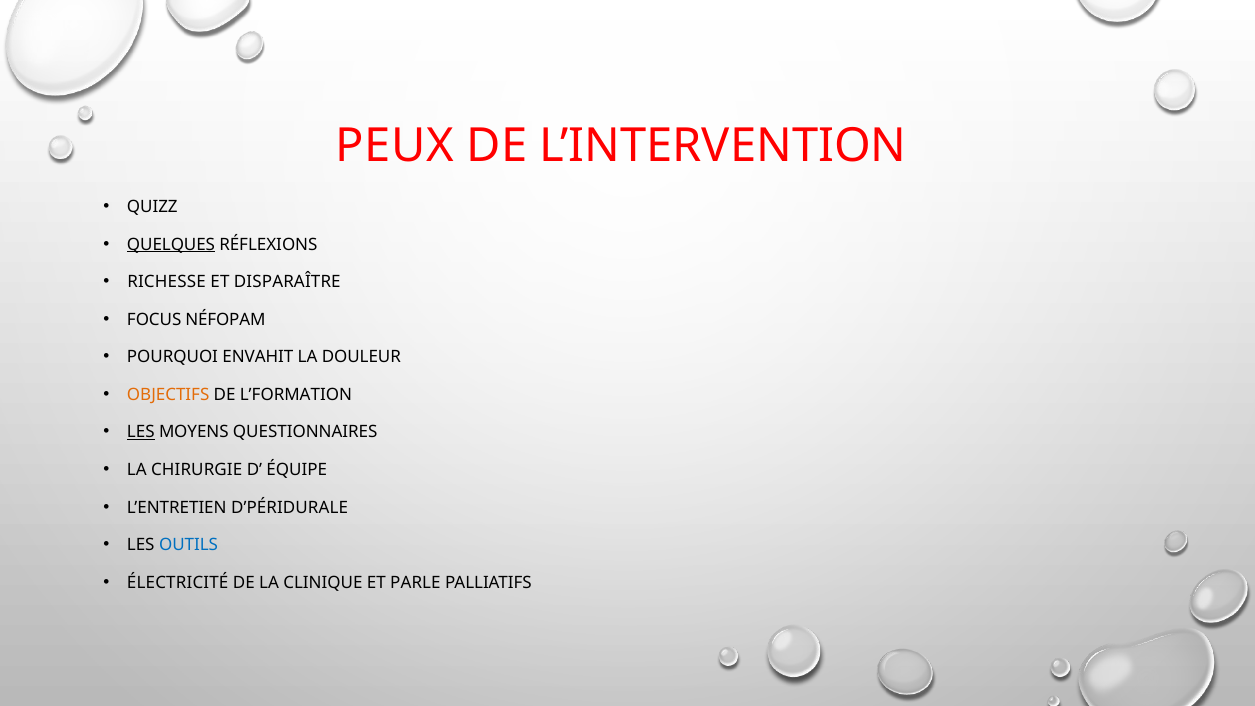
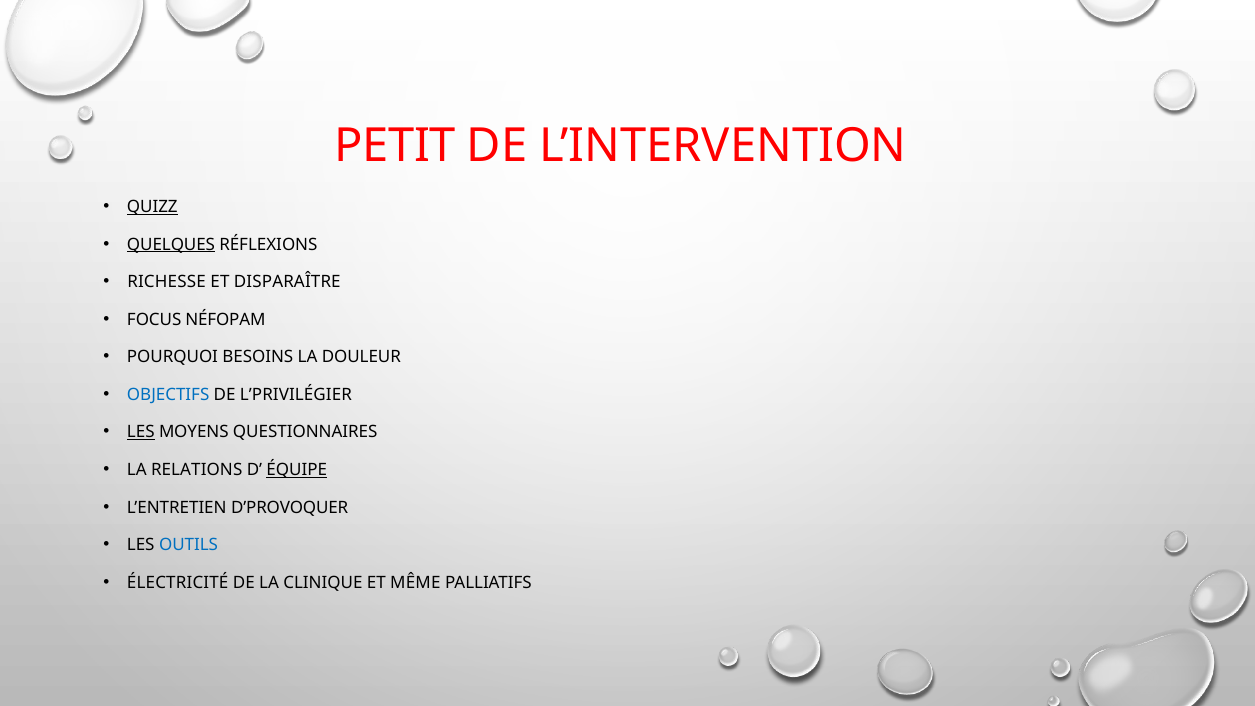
PEUX: PEUX -> PETIT (395, 145)
QUIZZ underline: none -> present (152, 207)
ENVAHIT: ENVAHIT -> BESOINS (258, 357)
OBJECTIFS colour: orange -> blue (168, 395)
L’FORMATION: L’FORMATION -> L’PRIVILÉGIER (296, 395)
CHIRURGIE: CHIRURGIE -> RELATIONS (197, 470)
ÉQUIPE underline: none -> present (297, 470)
D’PÉRIDURALE: D’PÉRIDURALE -> D’PROVOQUER (290, 507)
PARLE: PARLE -> MÊME (415, 583)
